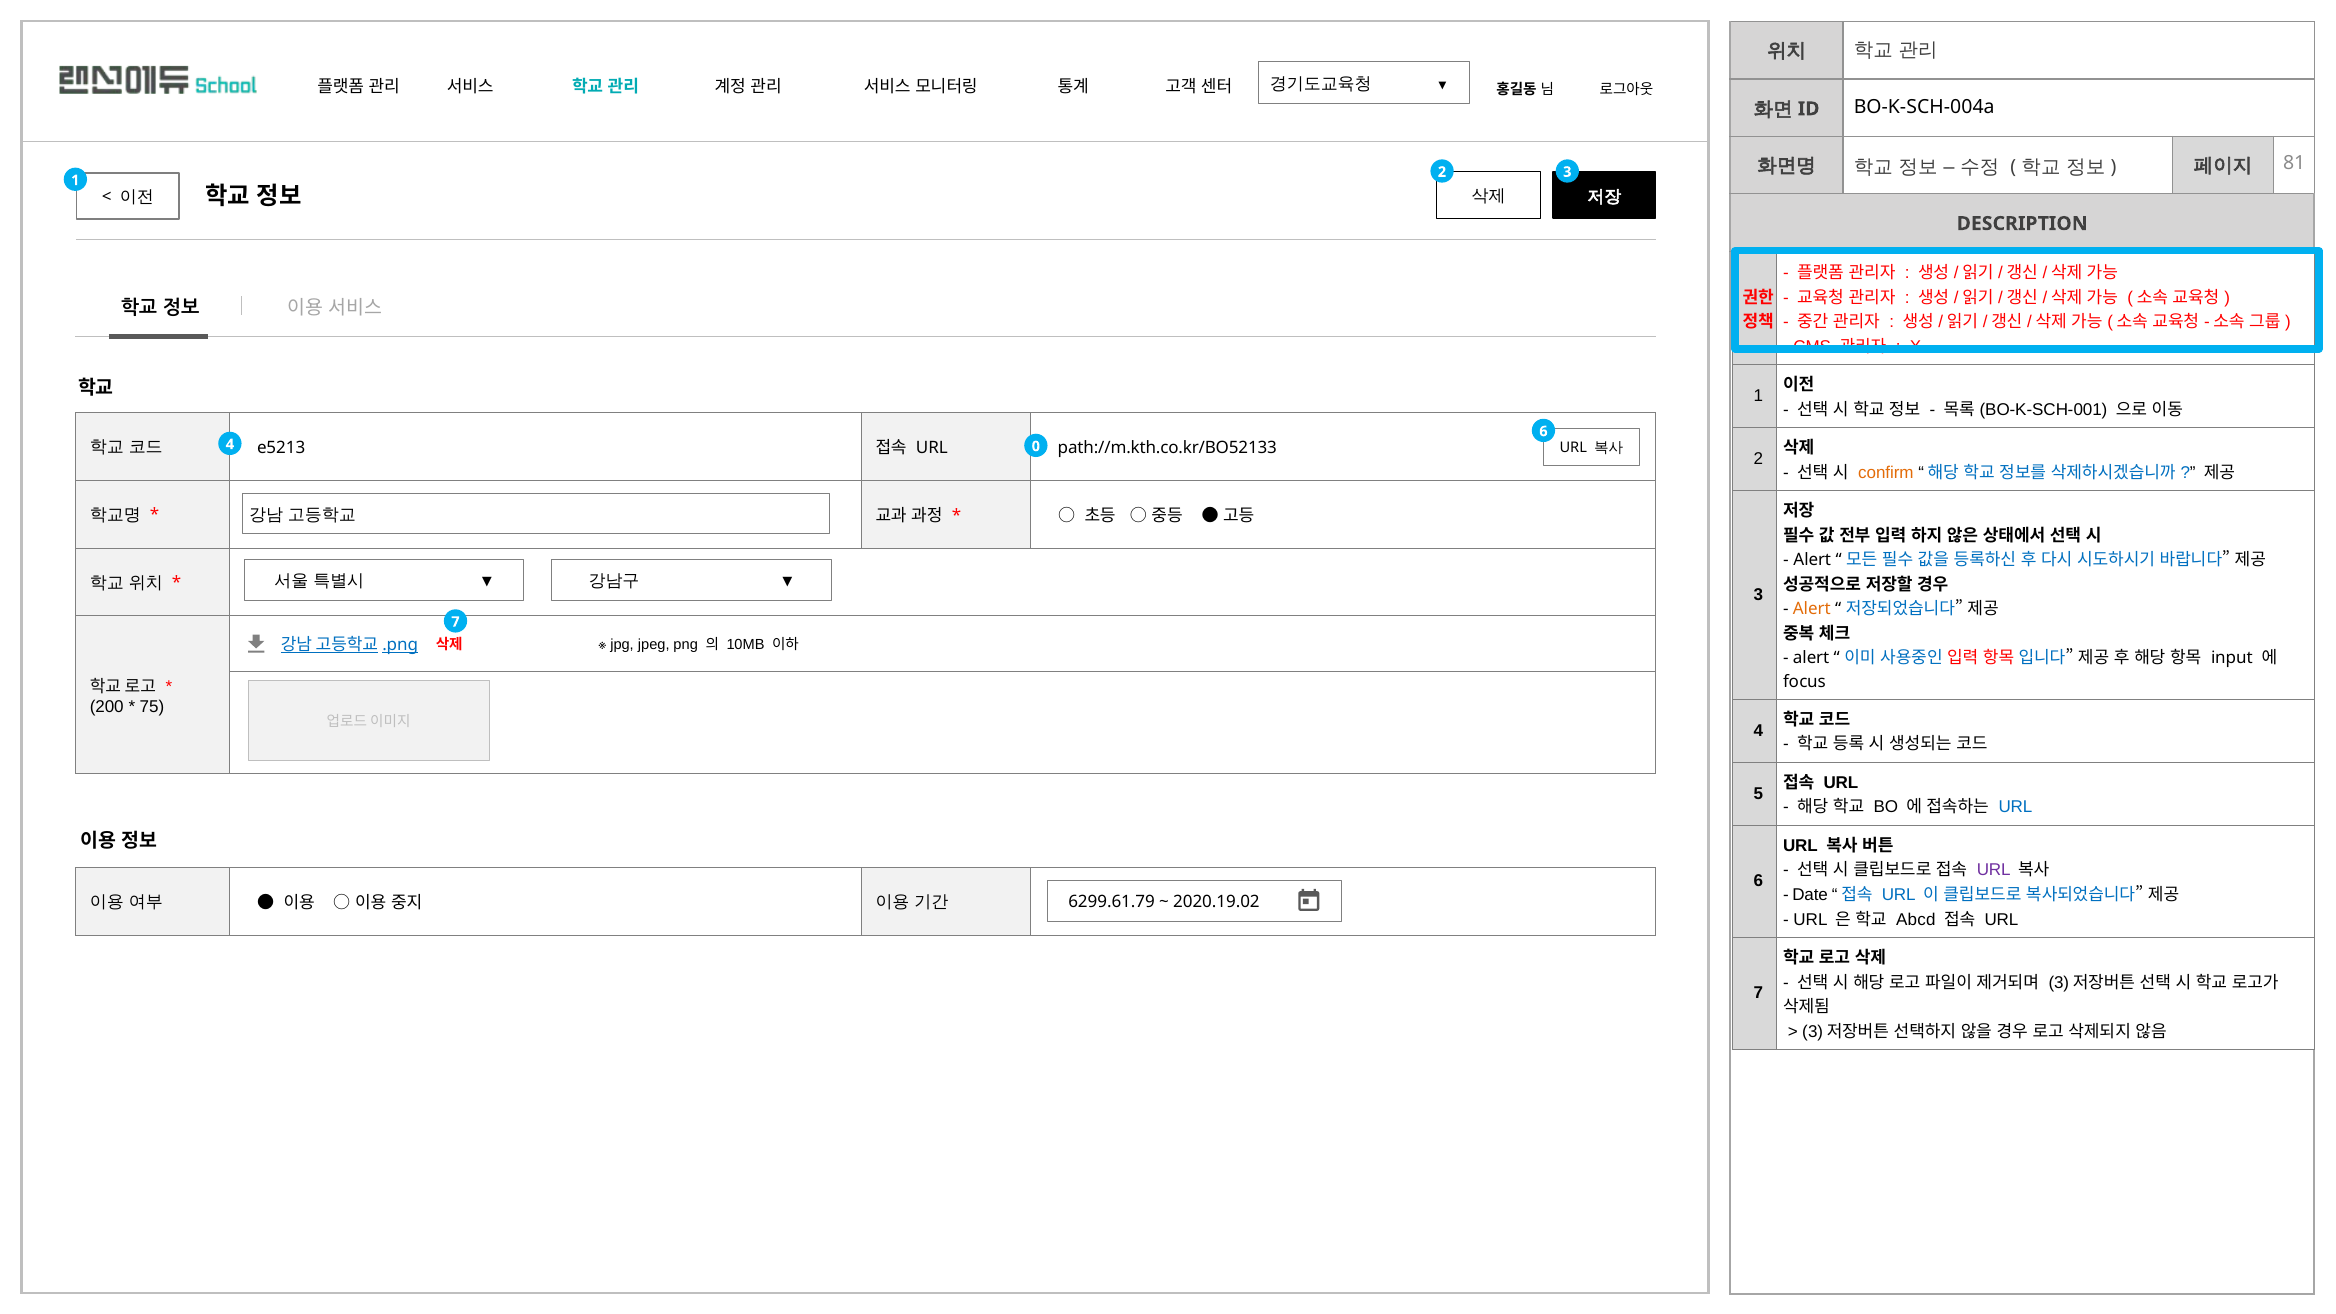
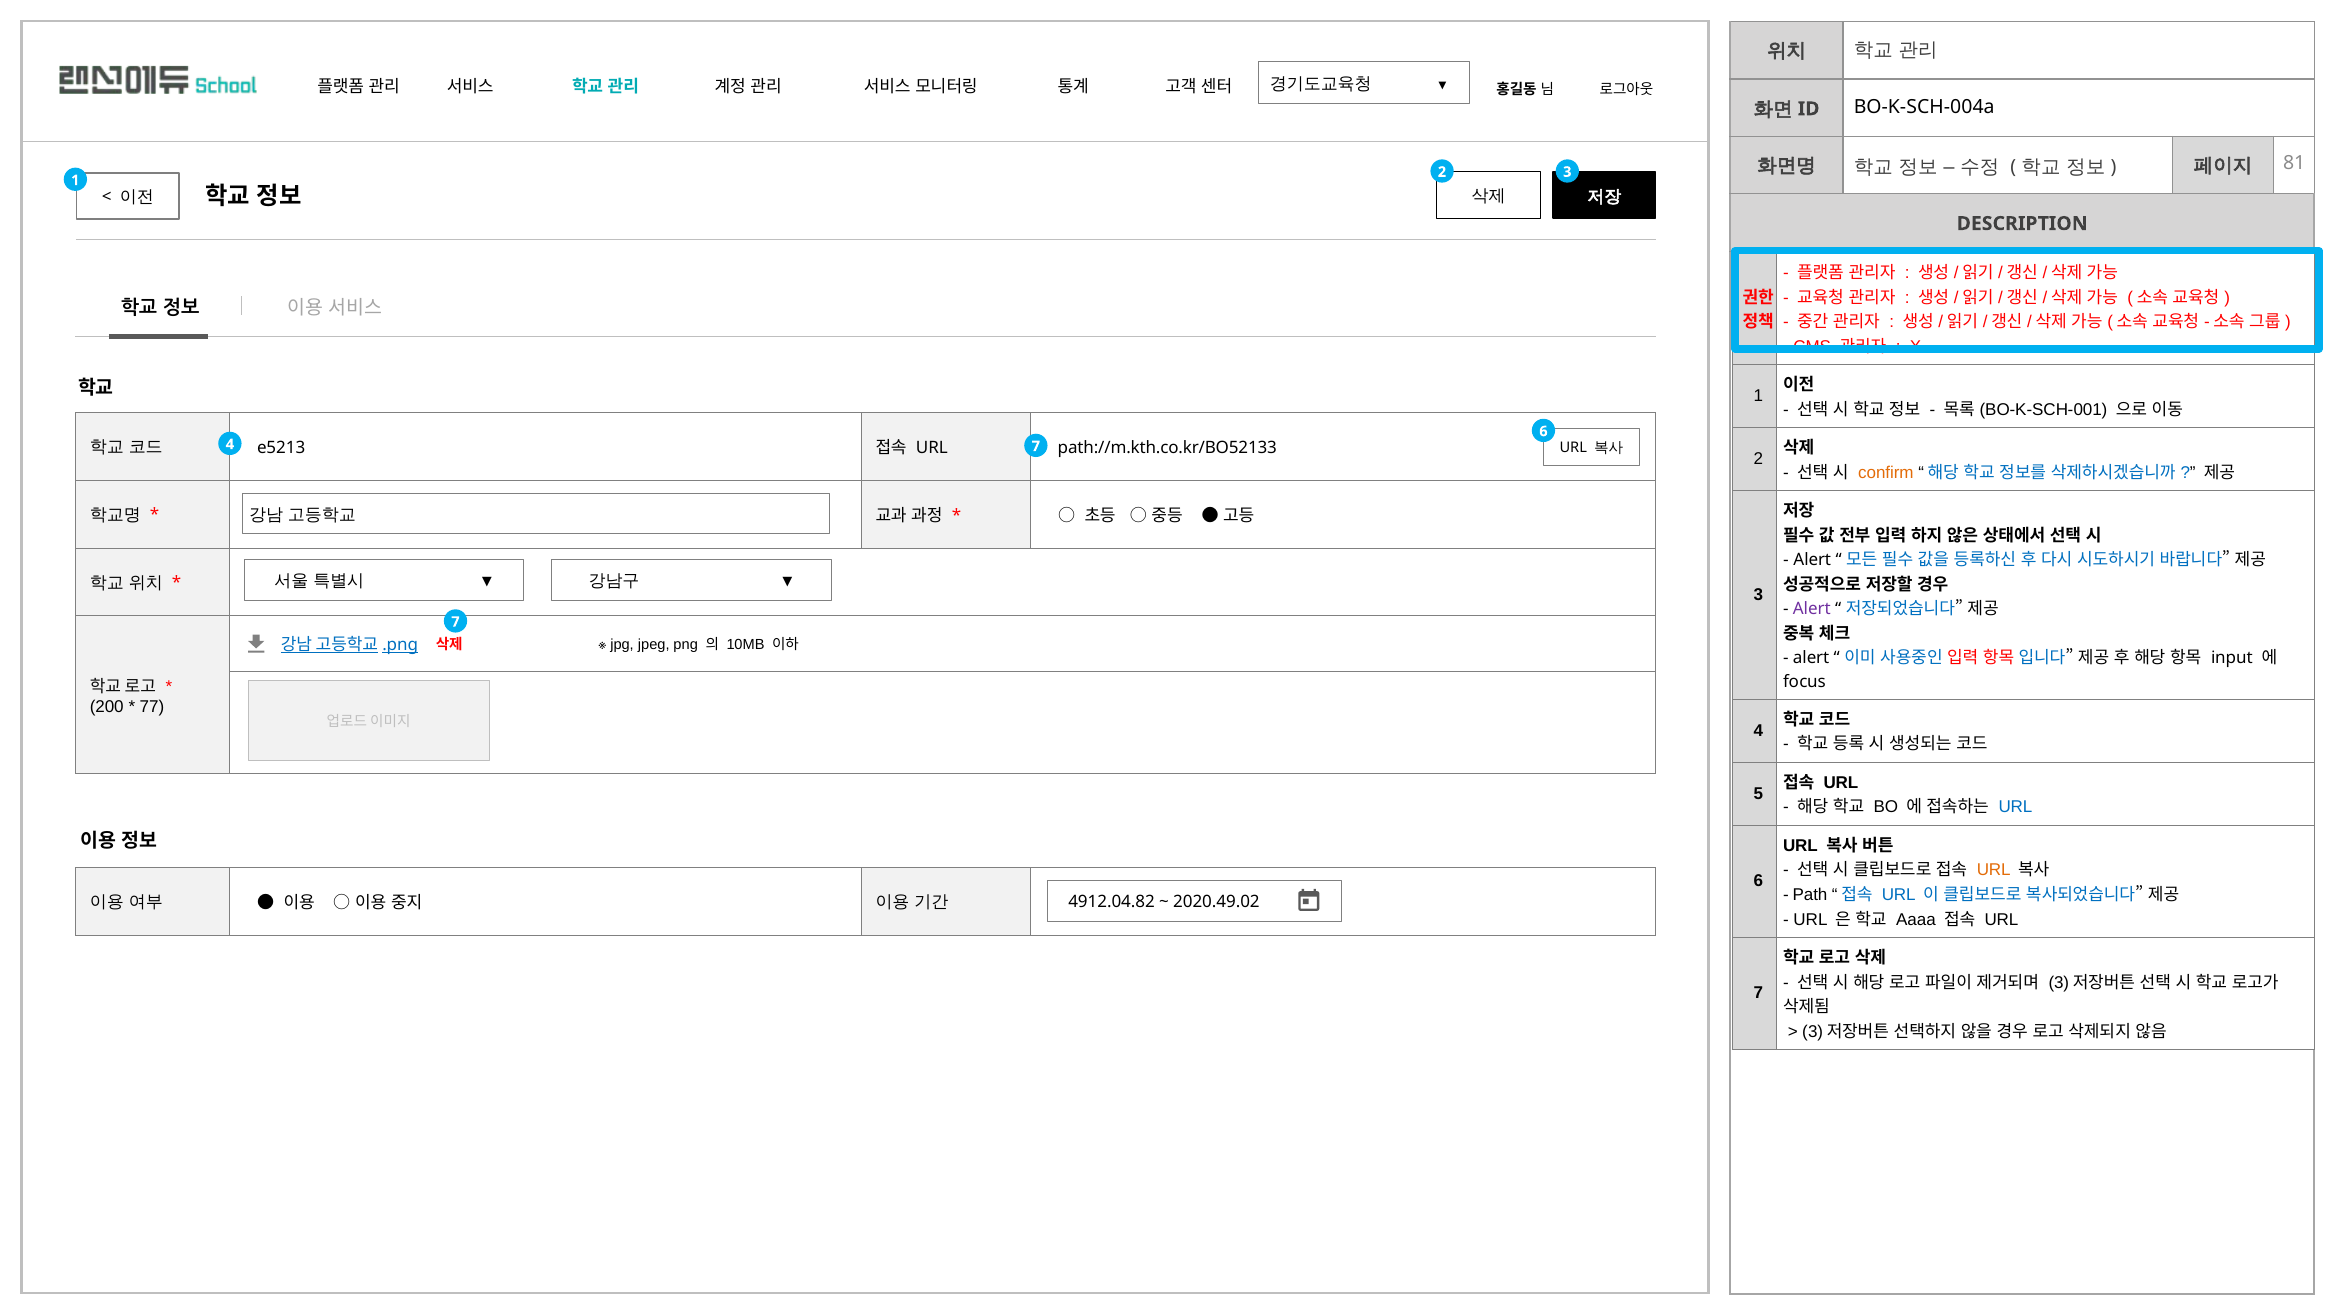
4 0: 0 -> 7 (1036, 446)
Alert colour: orange -> purple (1812, 609)
75: 75 -> 77 (152, 707)
URL colour: purple -> orange (1994, 870)
Date: Date -> Path (1810, 895)
6299.61.79: 6299.61.79 -> 4912.04.82 (1112, 902)
2020.19.02: 2020.19.02 -> 2020.49.02 (1216, 902)
Abcd: Abcd -> Aaaa (1916, 919)
